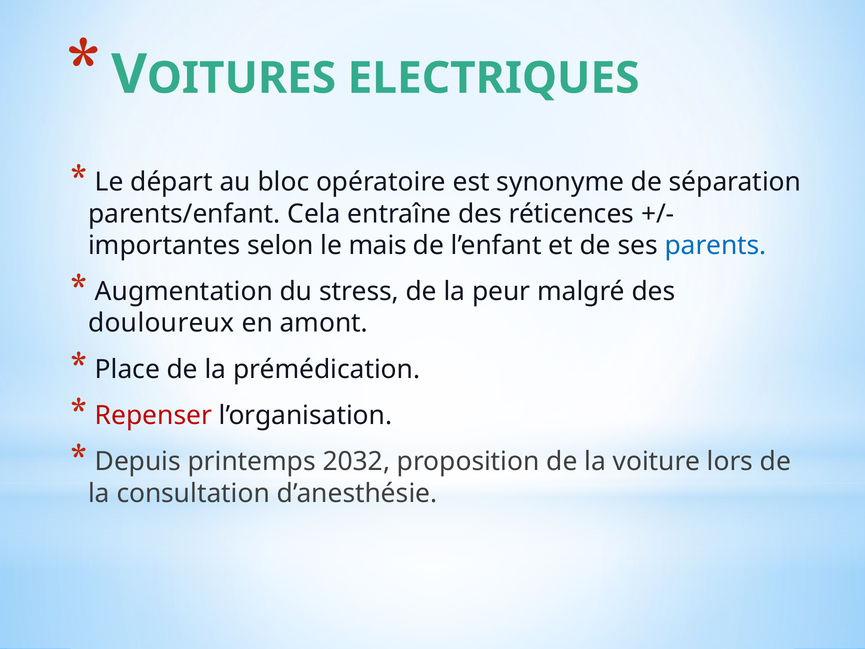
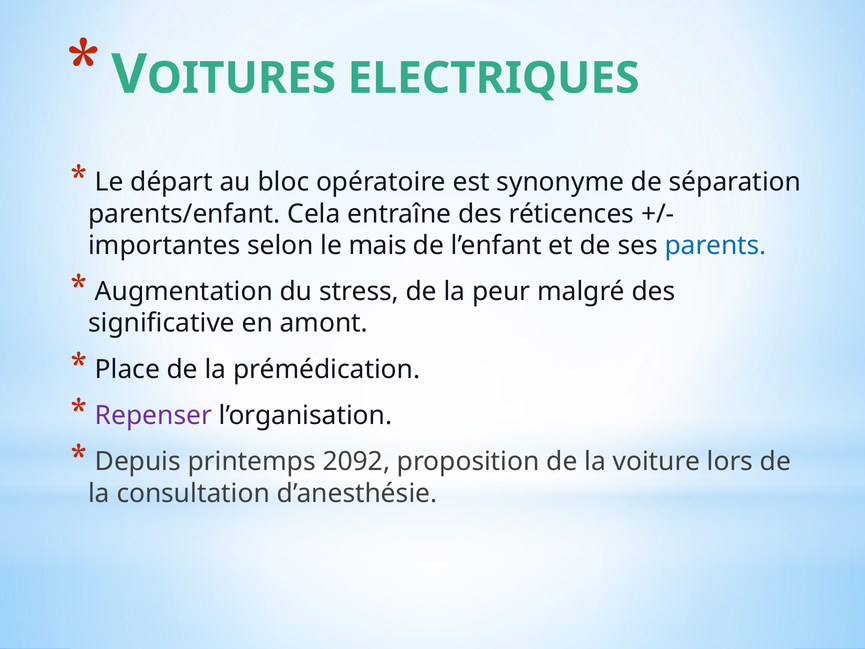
douloureux: douloureux -> significative (161, 323)
Repenser colour: red -> purple (153, 415)
2032: 2032 -> 2092 (356, 461)
